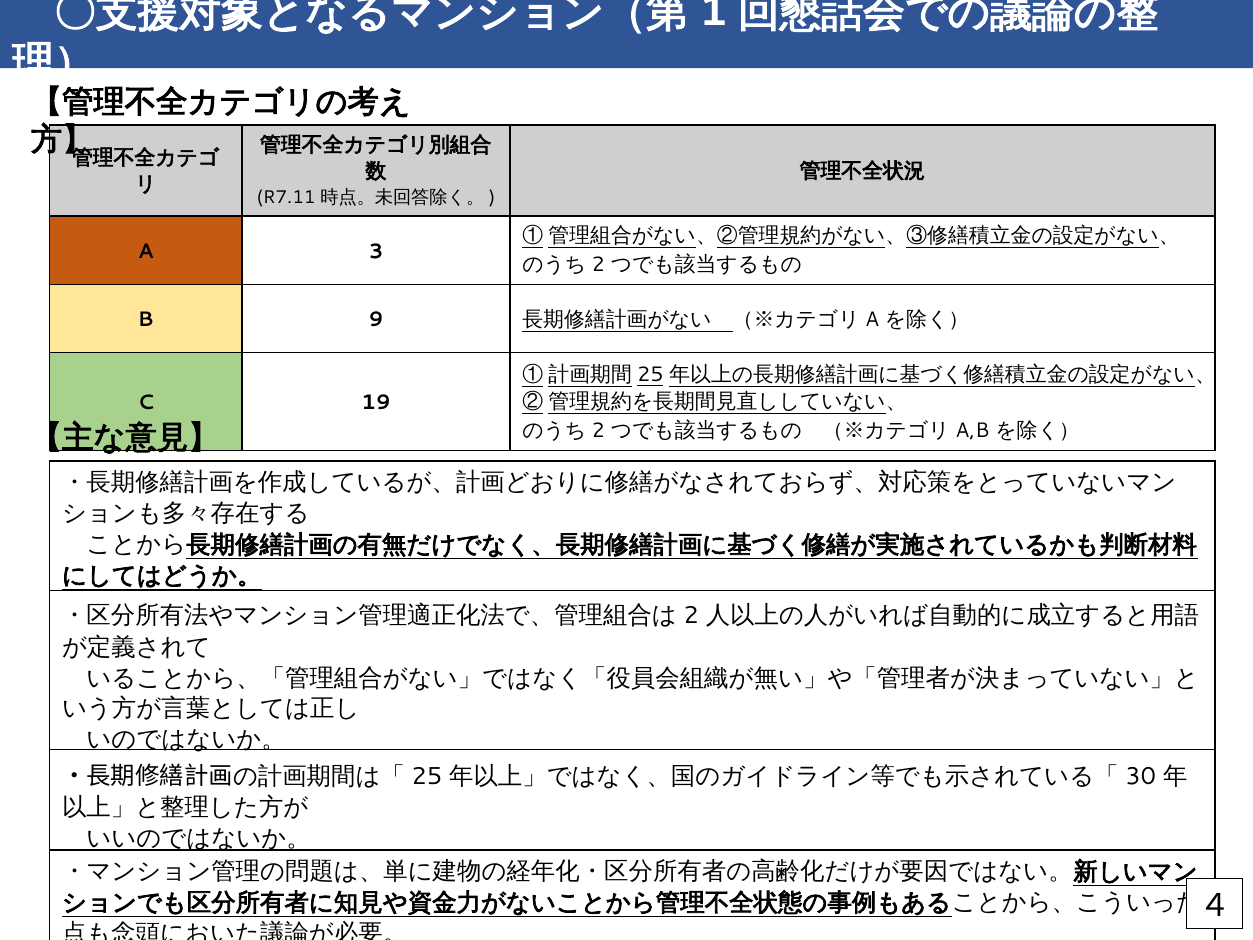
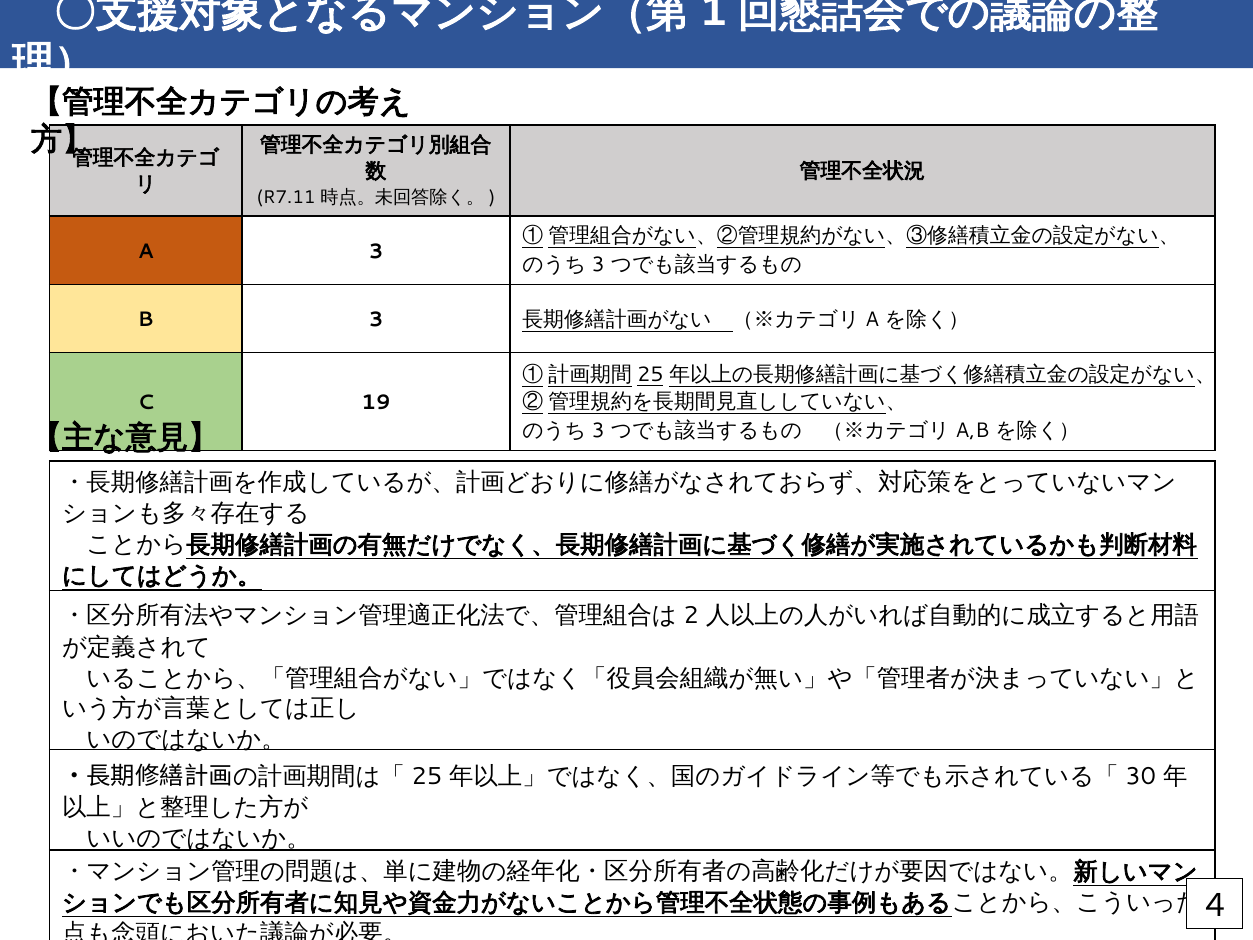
2: 2 -> 3 (598, 264)
B 9: 9 -> 3 (376, 320)
2: 2 -> 3 (598, 430)
